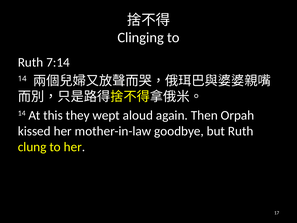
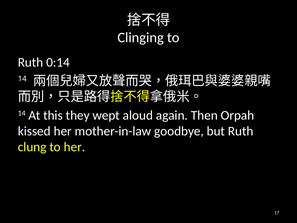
7:14: 7:14 -> 0:14 (58, 62)
